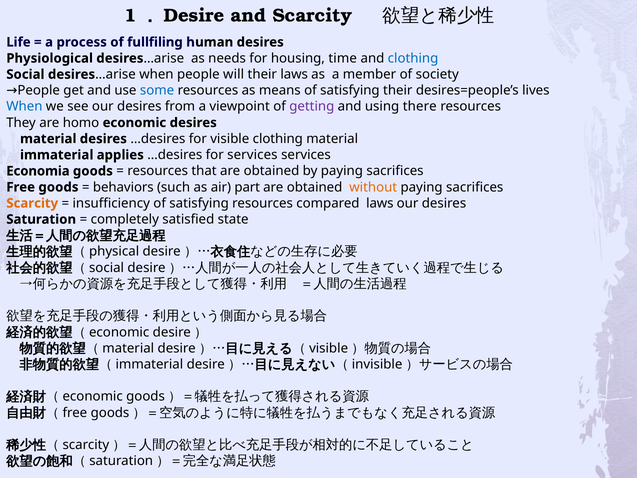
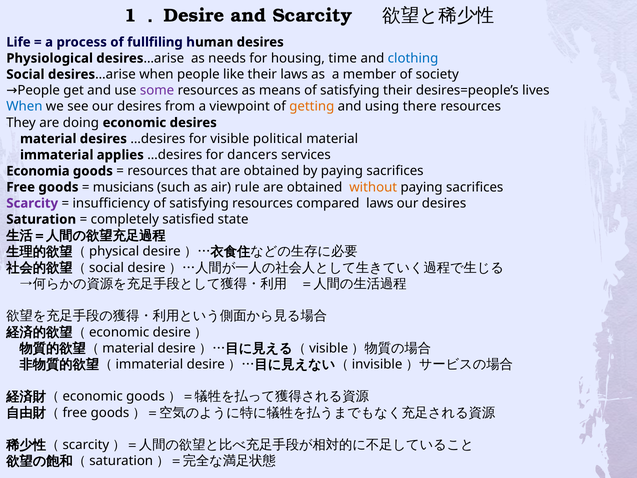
will: will -> like (234, 74)
some colour: blue -> purple (157, 90)
getting colour: purple -> orange (312, 107)
homo: homo -> doing (81, 123)
visible clothing: clothing -> political (278, 139)
for services: services -> dancers (252, 155)
behaviors: behaviors -> musicians (123, 187)
part: part -> rule (247, 187)
Scarcity colour: orange -> purple (32, 203)
